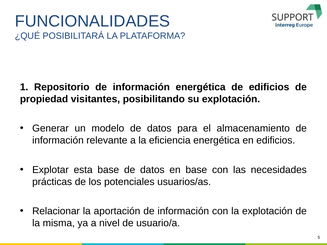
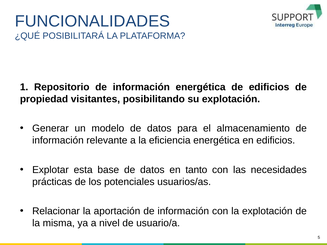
en base: base -> tanto (196, 170)
